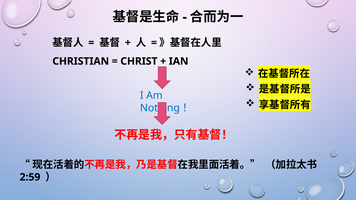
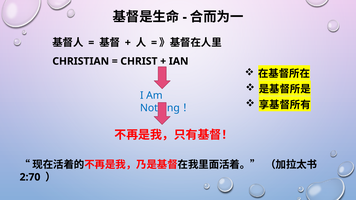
2:59: 2:59 -> 2:70 (30, 177)
